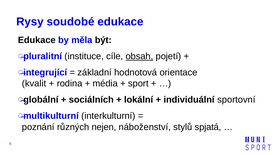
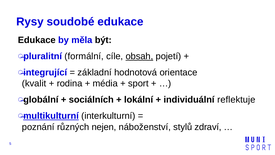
instituce: instituce -> formální (84, 56)
sportovní: sportovní -> reflektuje (236, 100)
multikulturní underline: none -> present (51, 116)
spjatá: spjatá -> zdraví (208, 127)
